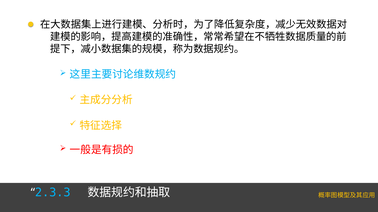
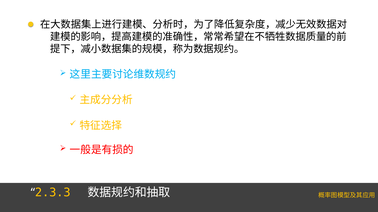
2.3.3 colour: light blue -> yellow (53, 193)
